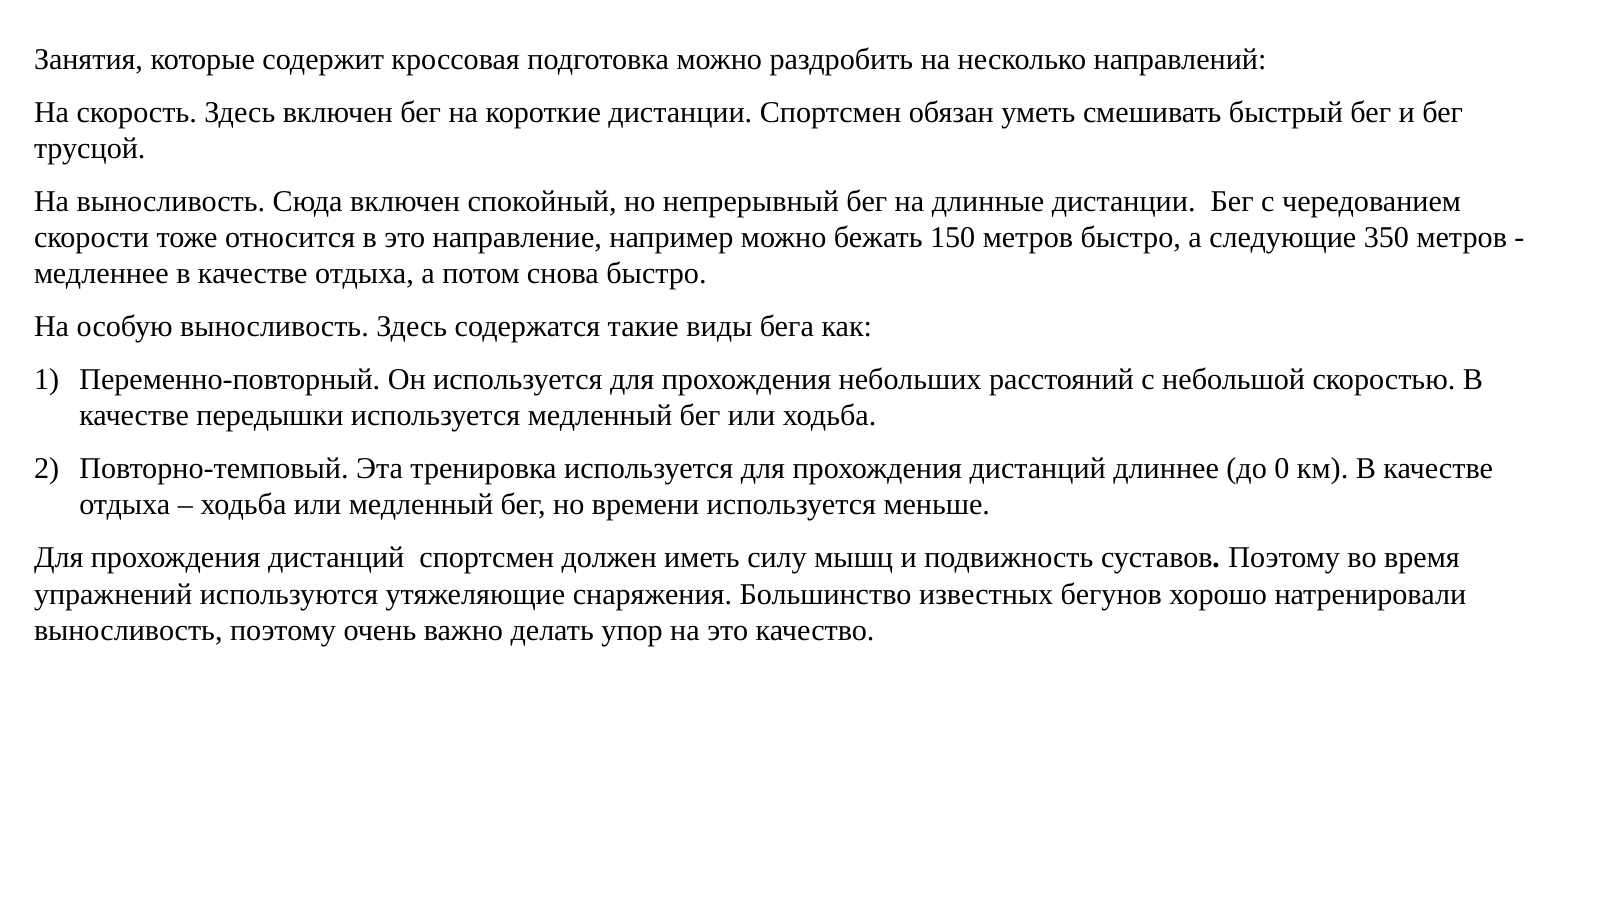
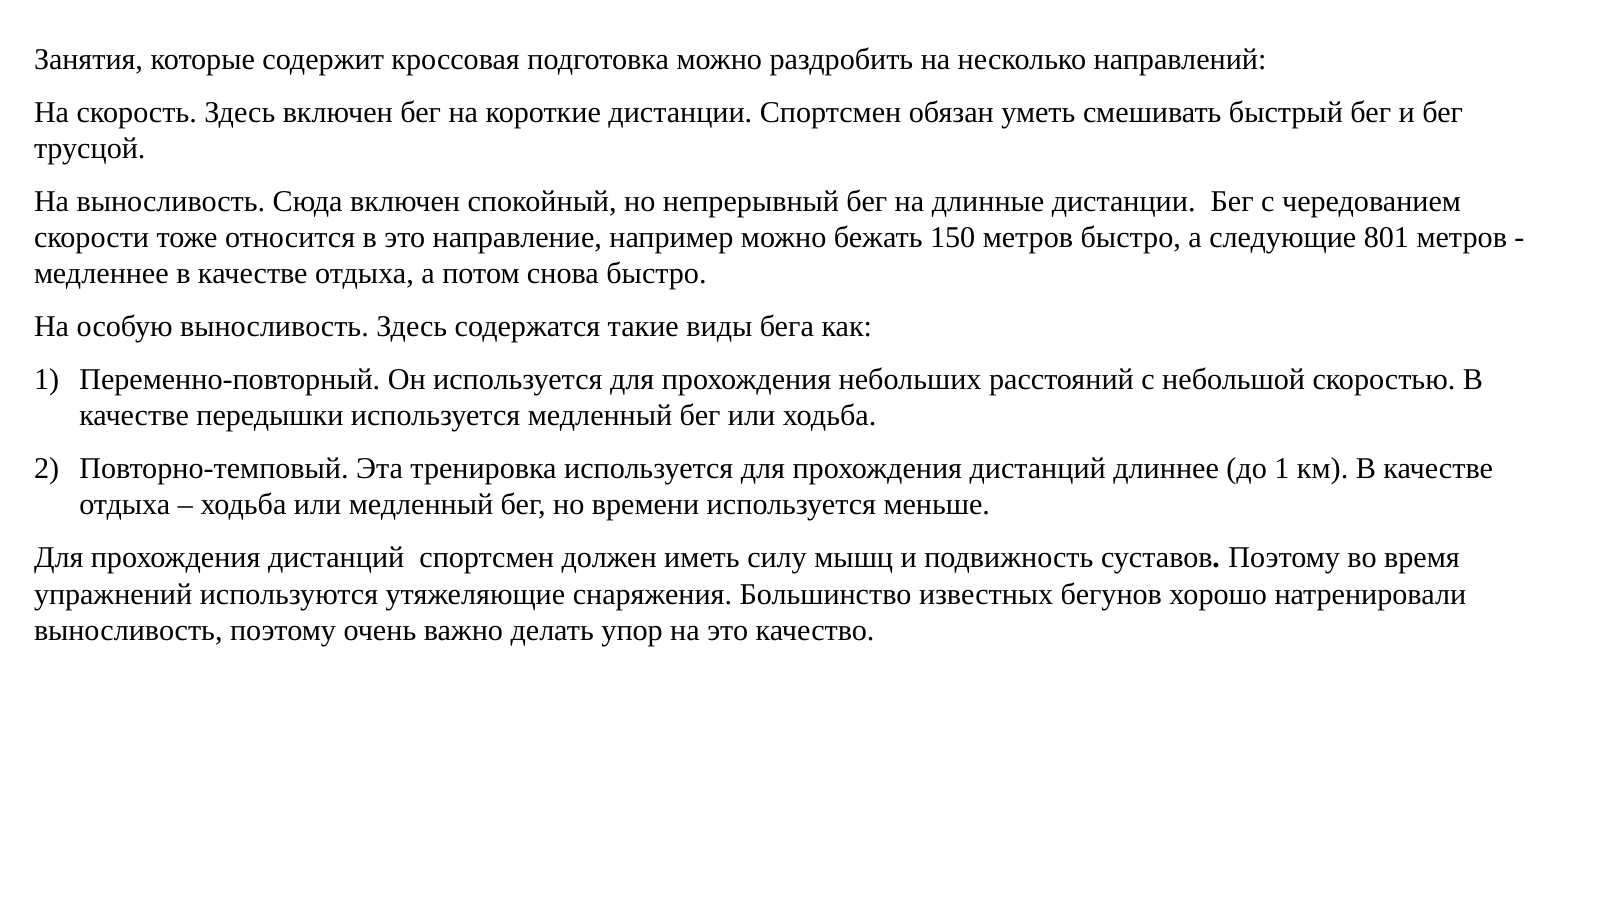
350: 350 -> 801 (1386, 238)
до 0: 0 -> 1 (1282, 469)
